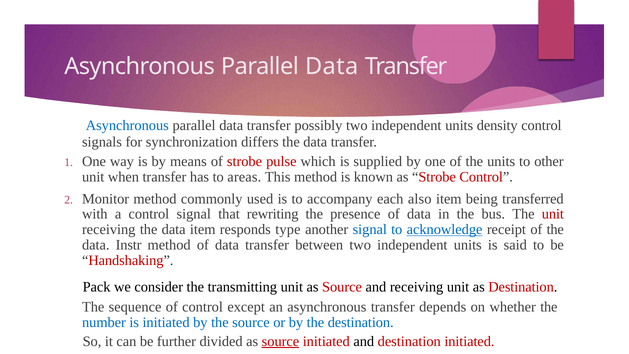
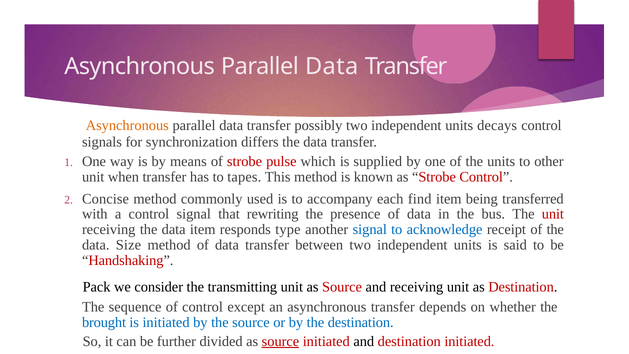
Asynchronous colour: blue -> orange (127, 125)
density: density -> decays (497, 125)
areas: areas -> tapes (244, 177)
Monitor: Monitor -> Concise (106, 199)
also: also -> find (420, 199)
acknowledge underline: present -> none (445, 229)
Instr: Instr -> Size (128, 245)
number: number -> brought (104, 322)
